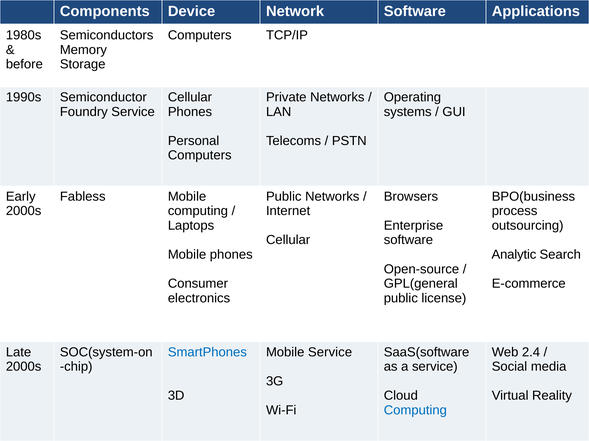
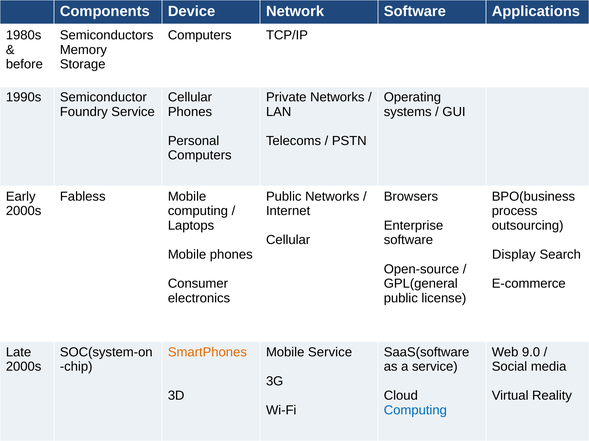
Analytic: Analytic -> Display (514, 255)
SmartPhones colour: blue -> orange (207, 353)
2.4: 2.4 -> 9.0 (531, 353)
